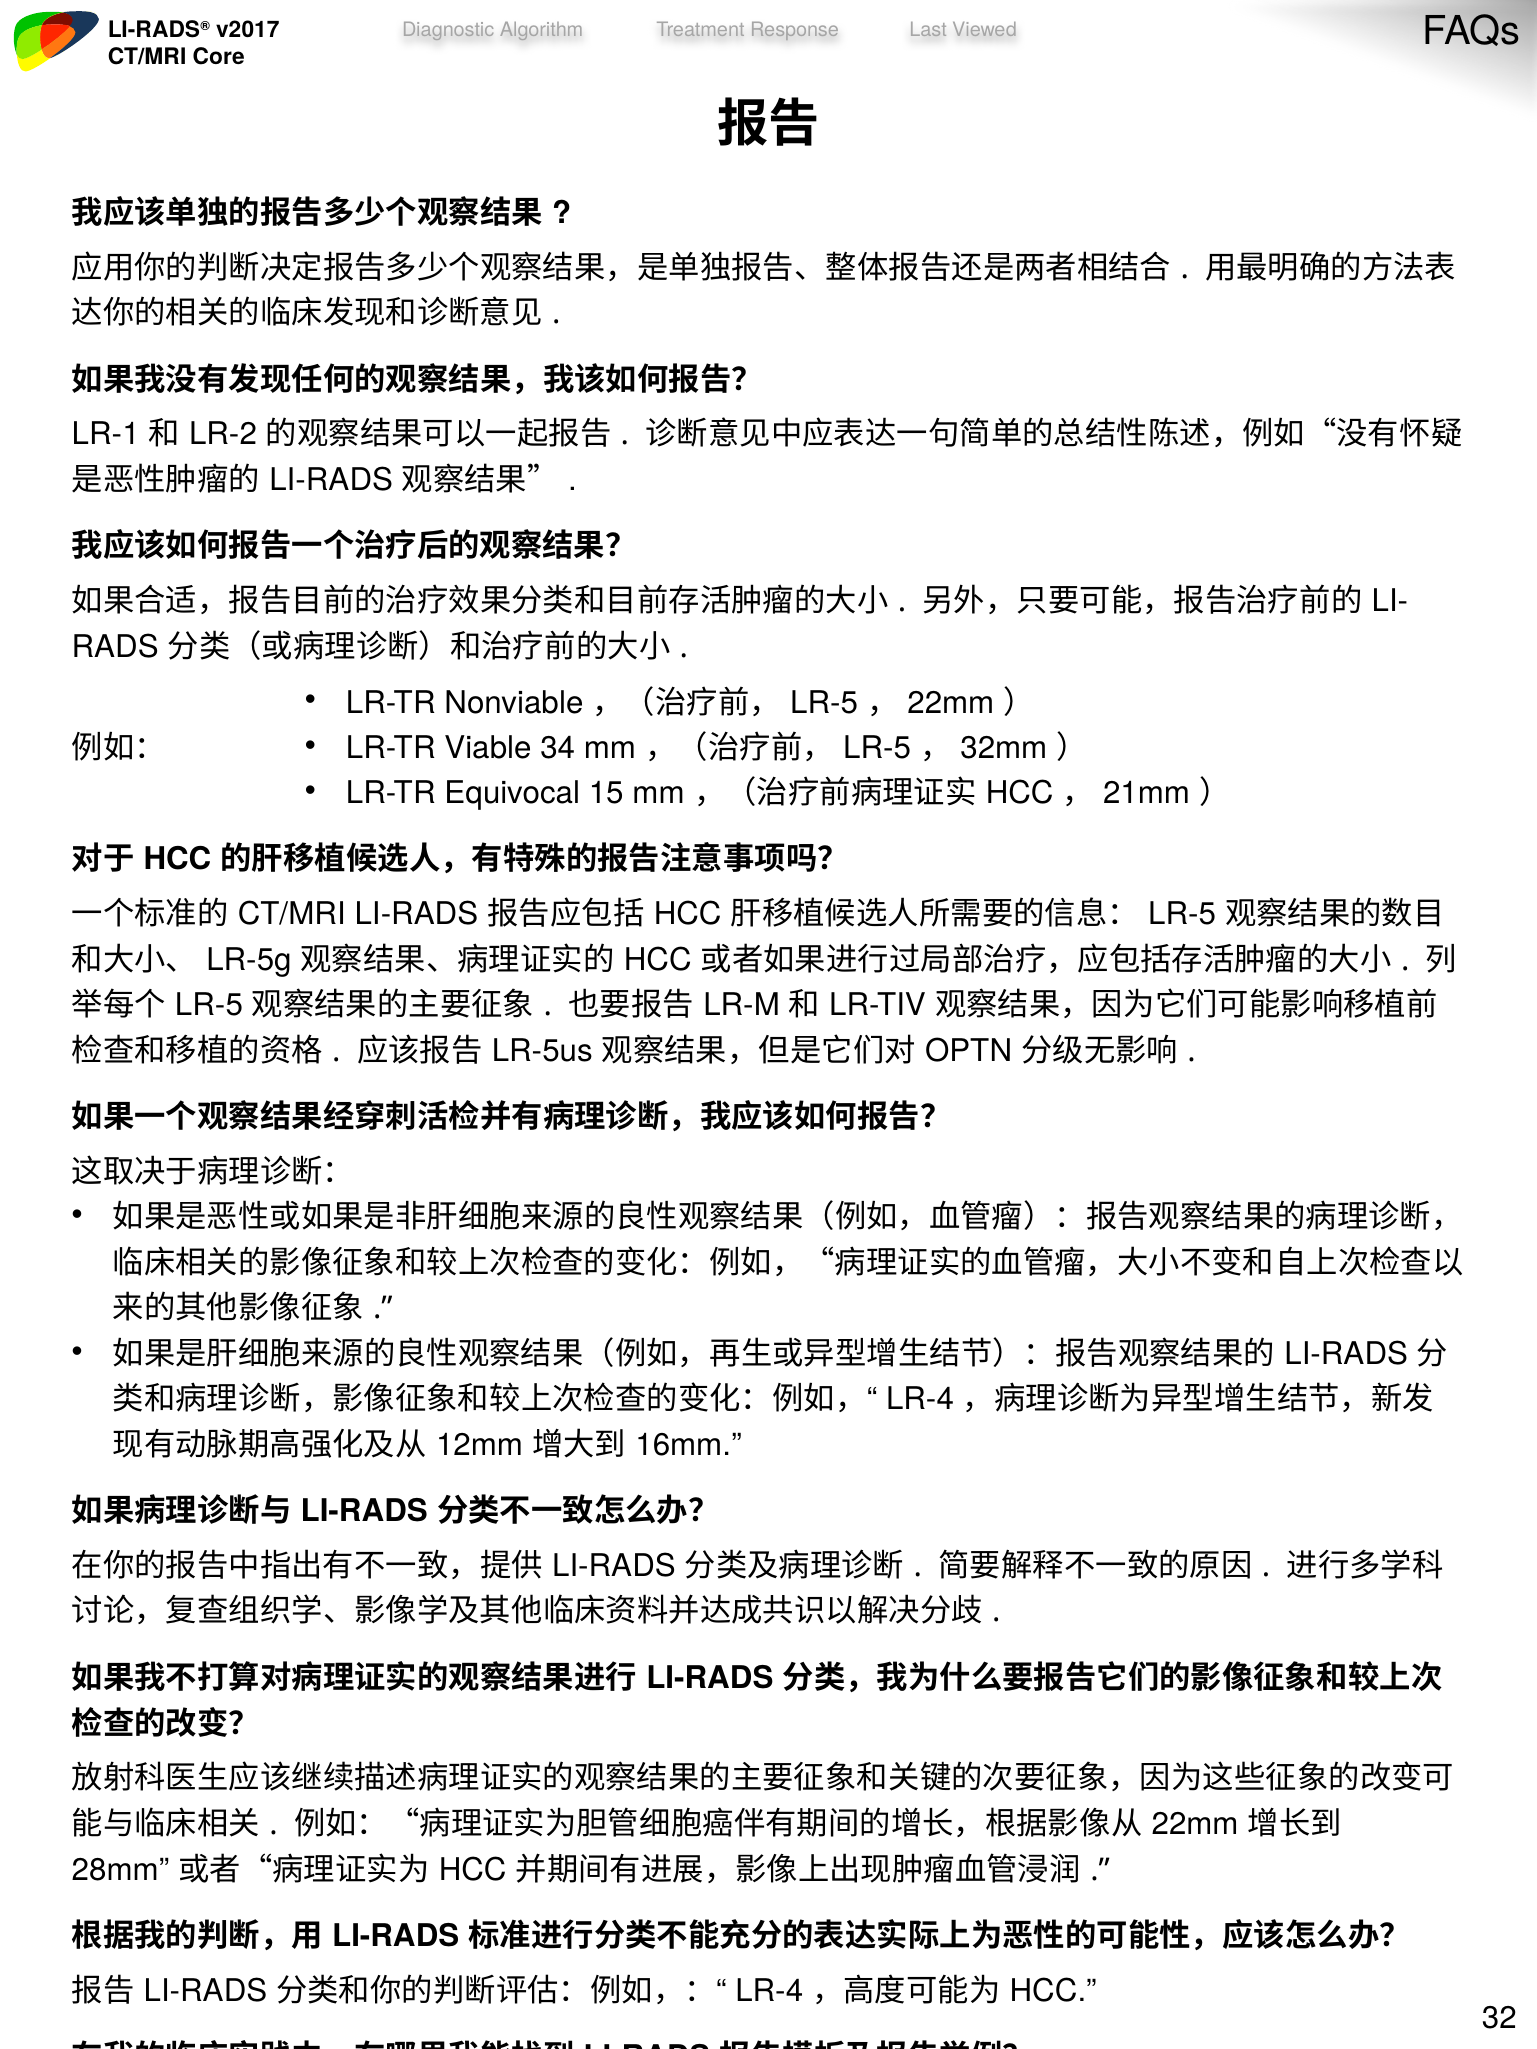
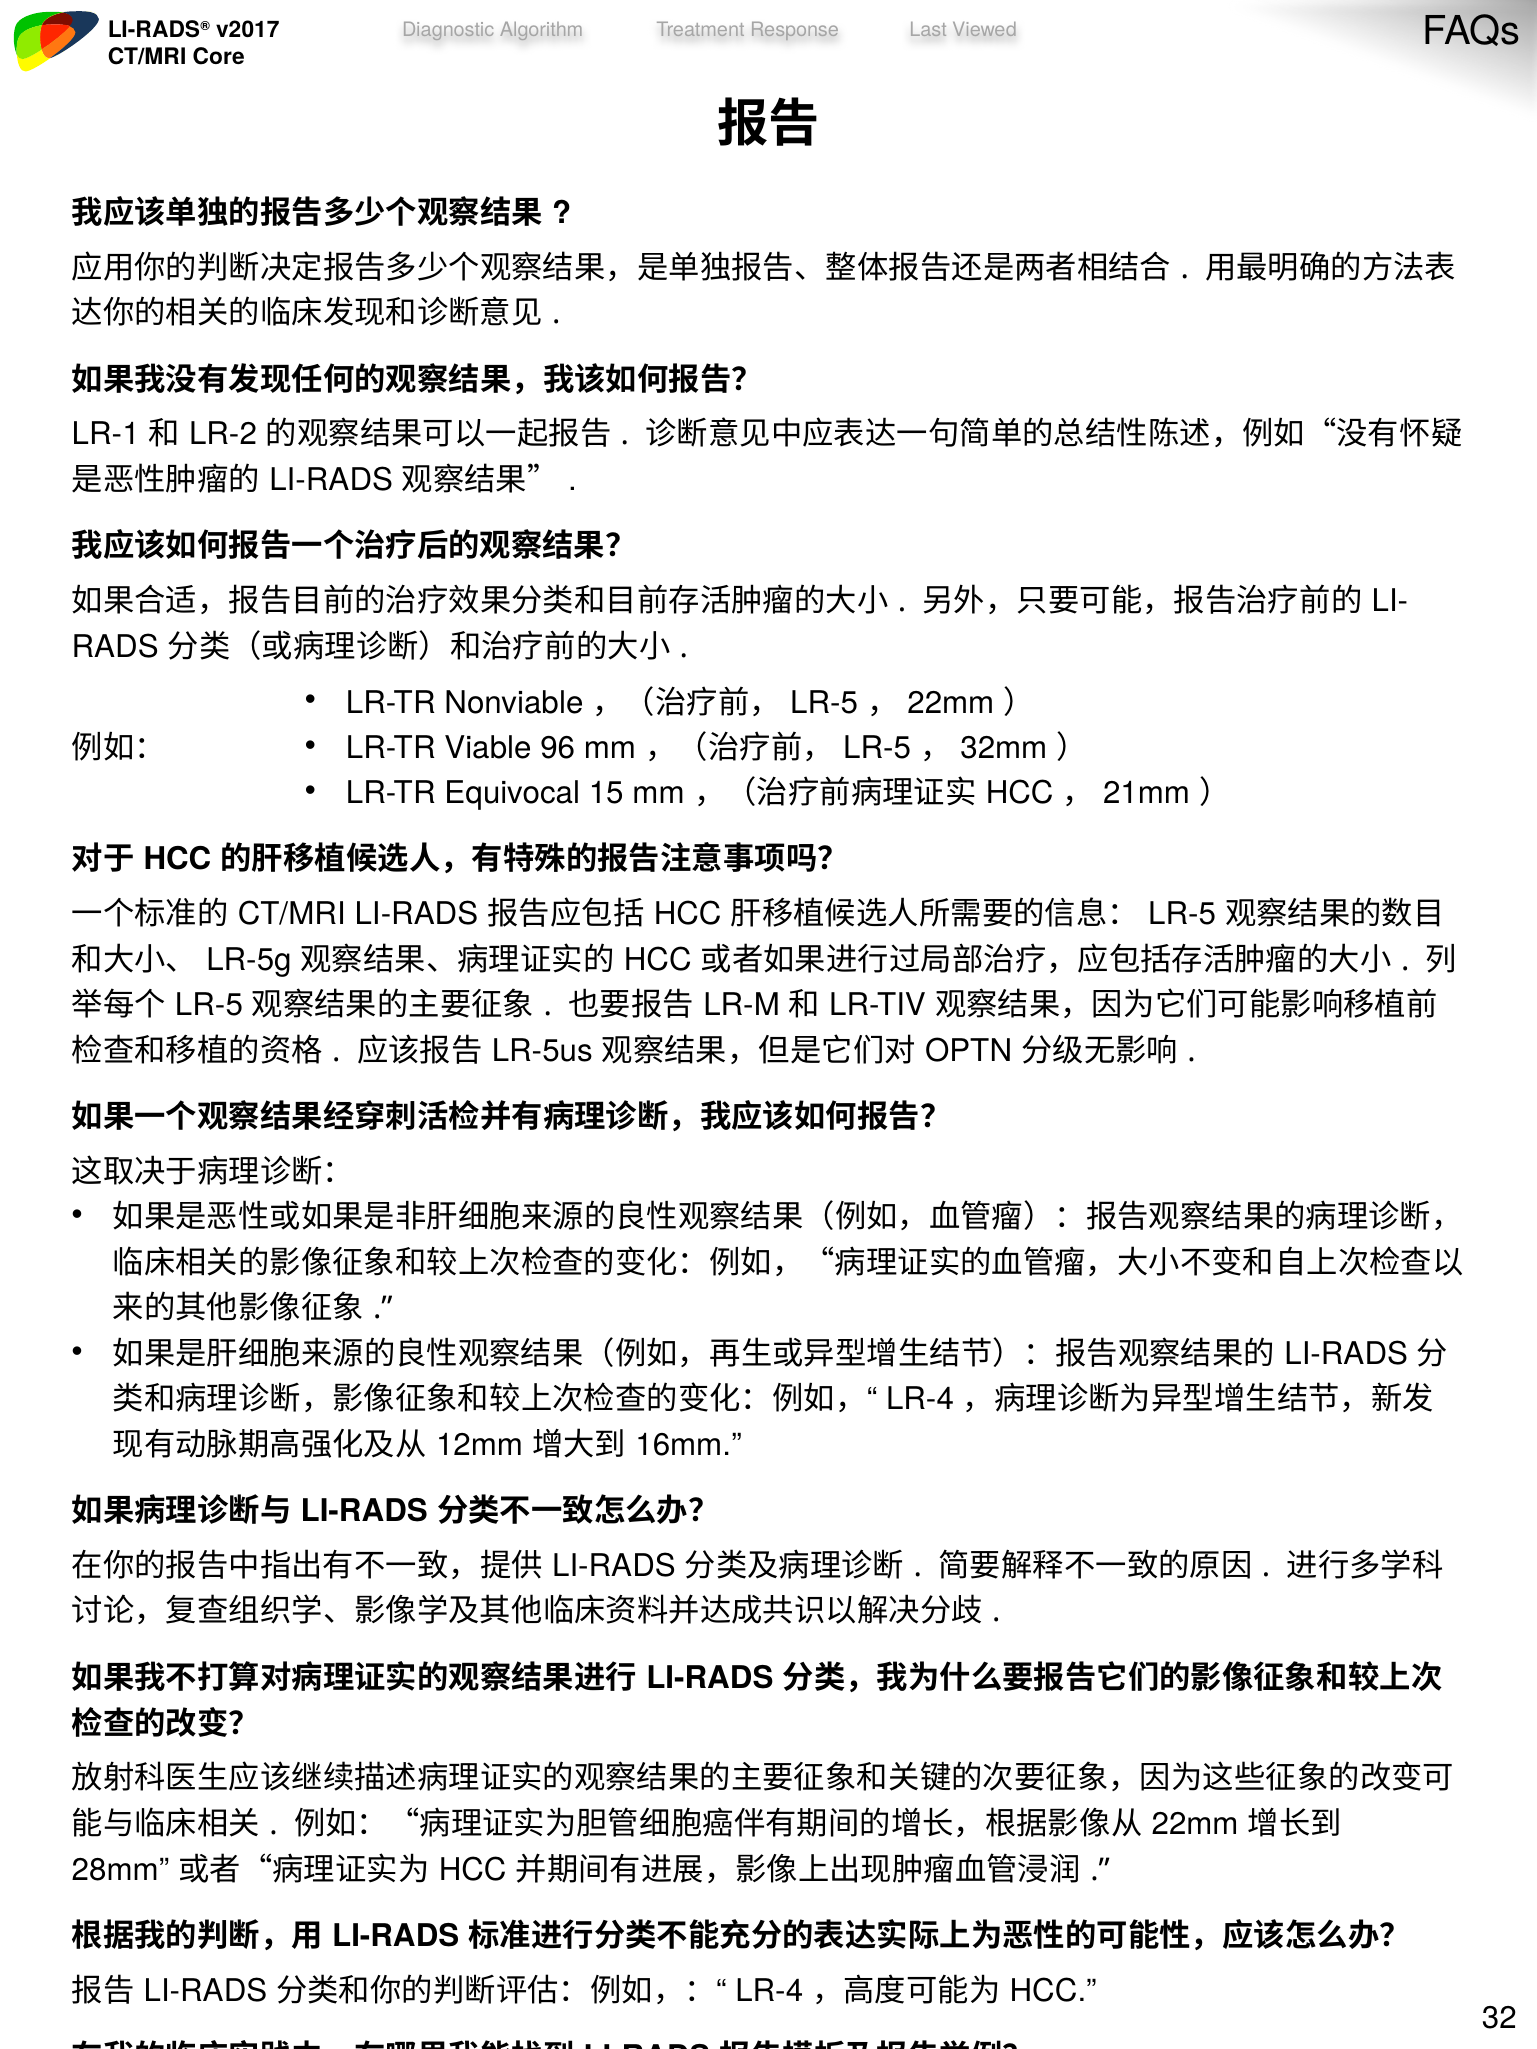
34: 34 -> 96 (558, 748)
